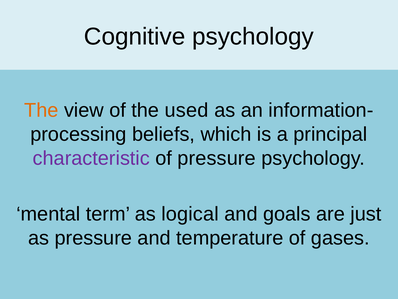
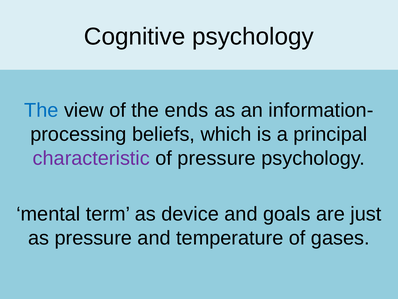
The colour: orange -> blue (41, 110)
used: used -> ends (187, 110)
logical: logical -> device (190, 214)
